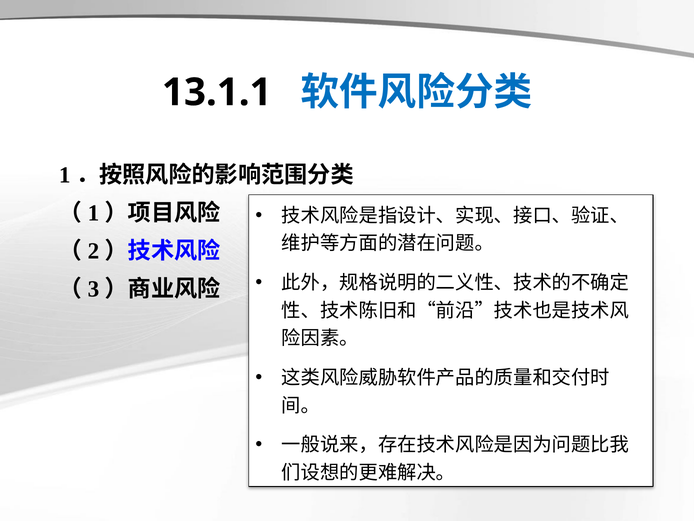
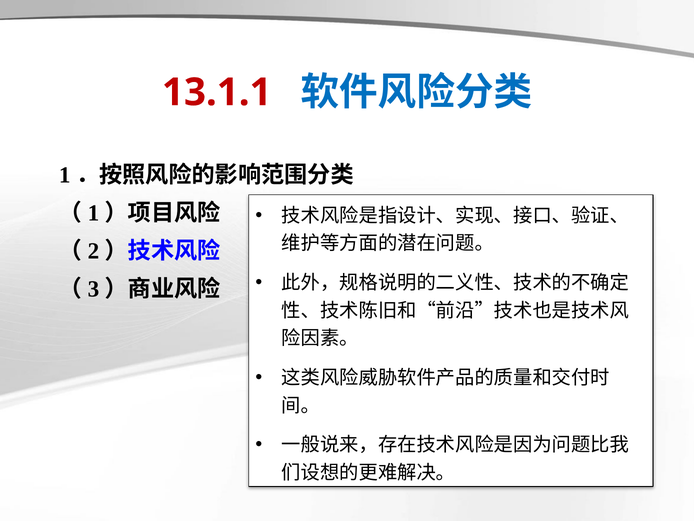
13.1.1 colour: black -> red (217, 92)
